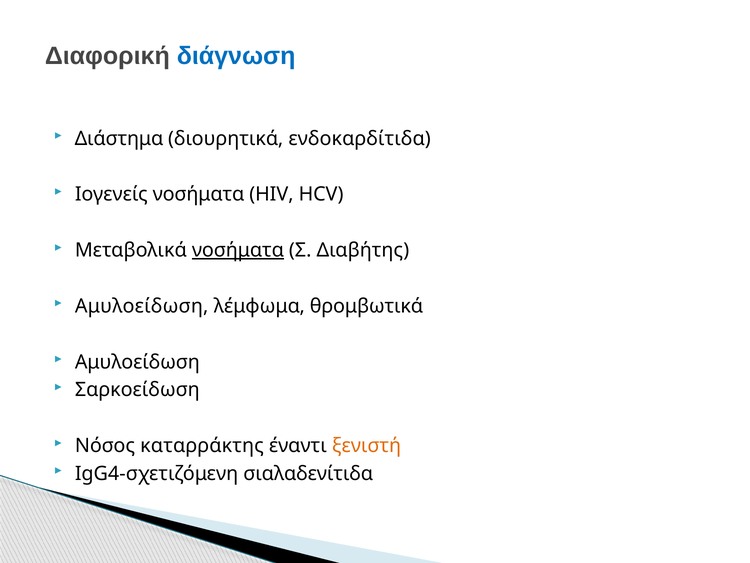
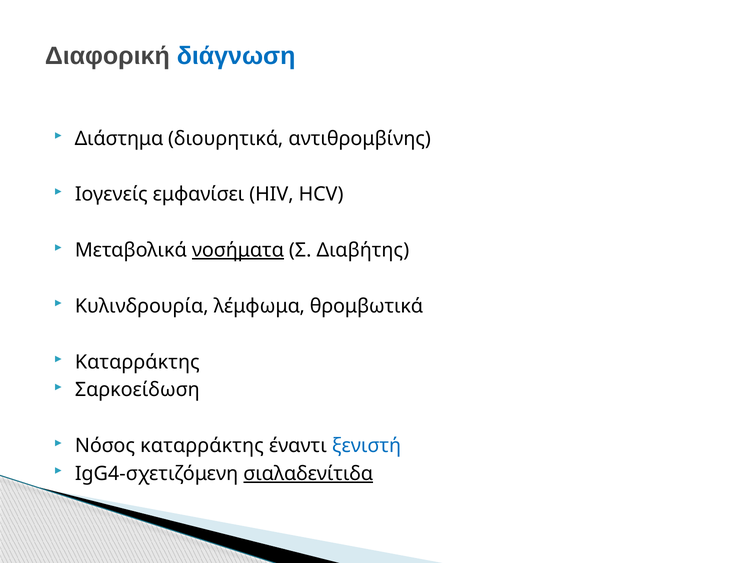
ενδοκαρδίτιδα: ενδοκαρδίτιδα -> αντιθρομβίνης (360, 138)
Ιογενείς νοσήματα: νοσήματα -> εμφανίσει (199, 194)
Αμυλοείδωση: Αμυλοείδωση -> Κυλινδρουρία (142, 306)
Αμυλοείδωση: Αμυλοείδωση -> Καταρράκτης (137, 362)
ξενιστή colour: orange -> blue (367, 445)
σιαλαδενίτιδα underline: none -> present (308, 473)
